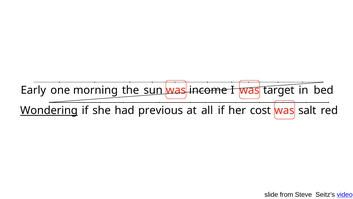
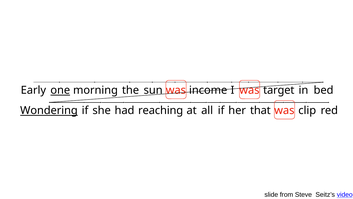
one underline: none -> present (60, 90)
previous: previous -> reaching (161, 110)
cost: cost -> that (260, 110)
salt: salt -> clip (307, 110)
